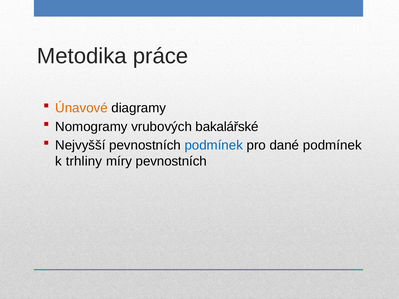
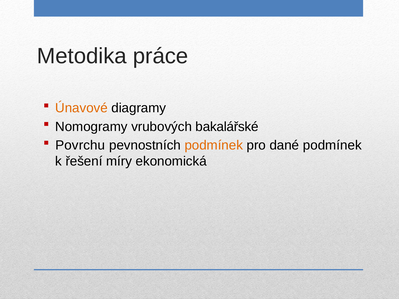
Nejvyšší: Nejvyšší -> Povrchu (80, 145)
podmínek colour: blue -> orange (214, 145)
trhliny: trhliny -> řešení (84, 161)
míry pevnostních: pevnostních -> ekonomická (171, 161)
